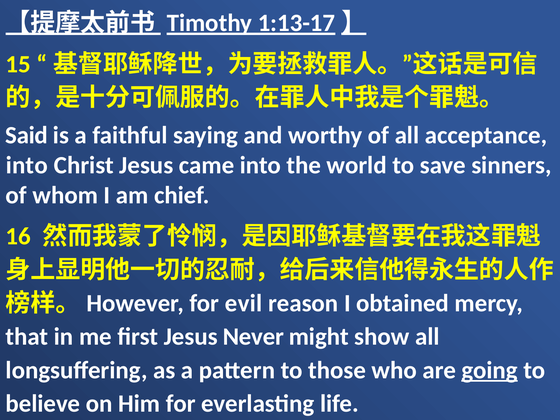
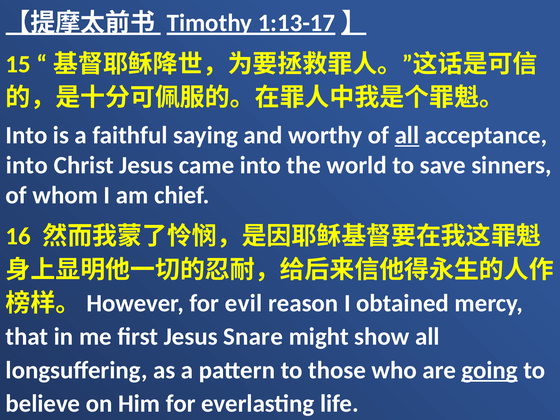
Said: Said -> Into (26, 135)
all underline: none -> present (407, 135)
Never: Never -> Snare (253, 337)
